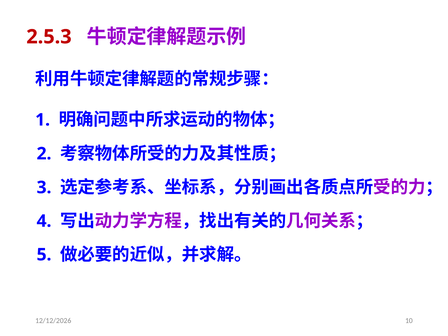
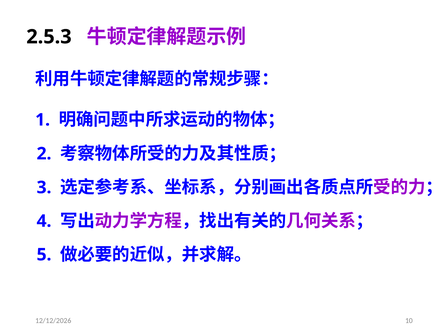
2.5.3 colour: red -> black (49, 37)
